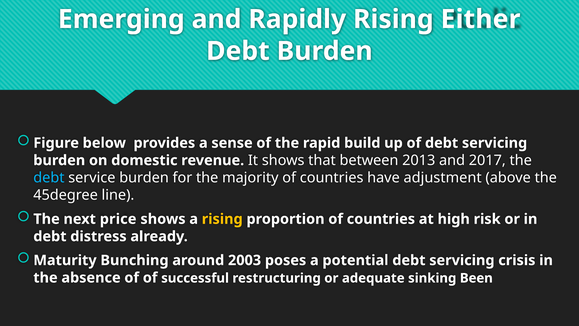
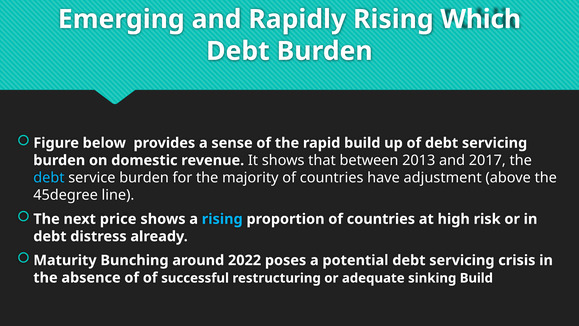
Either: Either -> Which (481, 19)
rising colour: yellow -> light blue (222, 219)
2003: 2003 -> 2022 (245, 260)
sinking Been: Been -> Build (476, 278)
